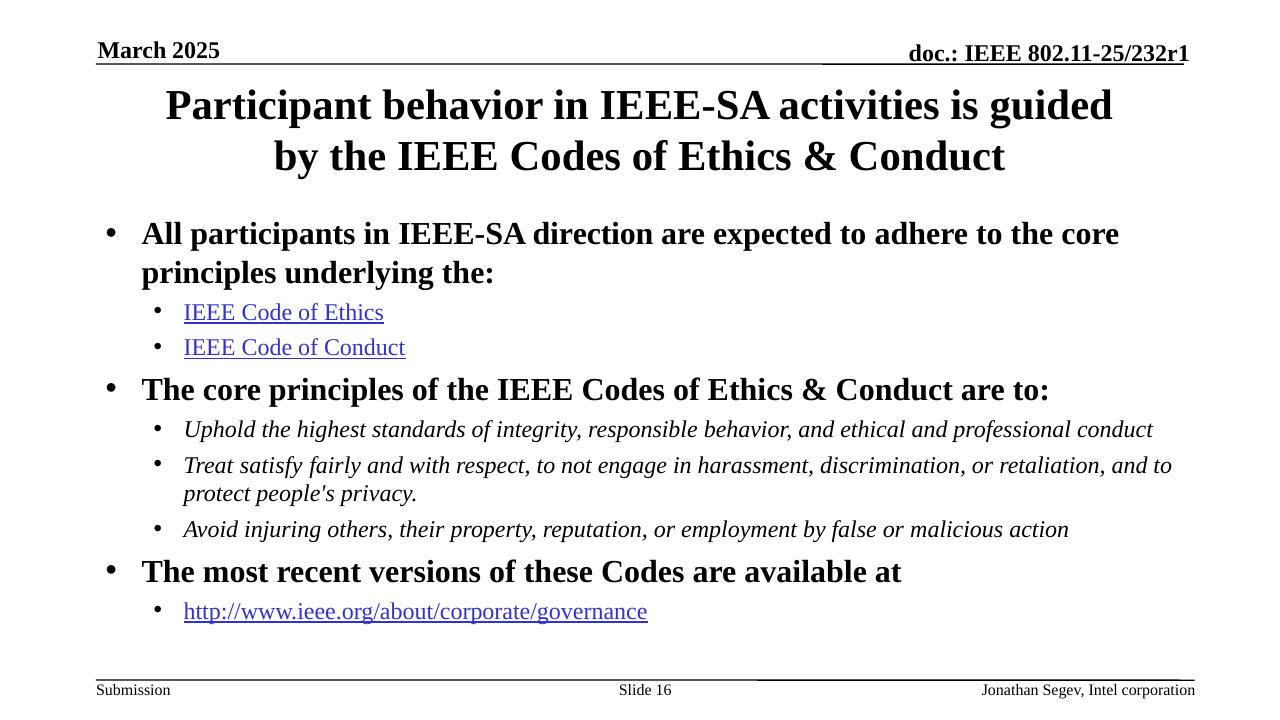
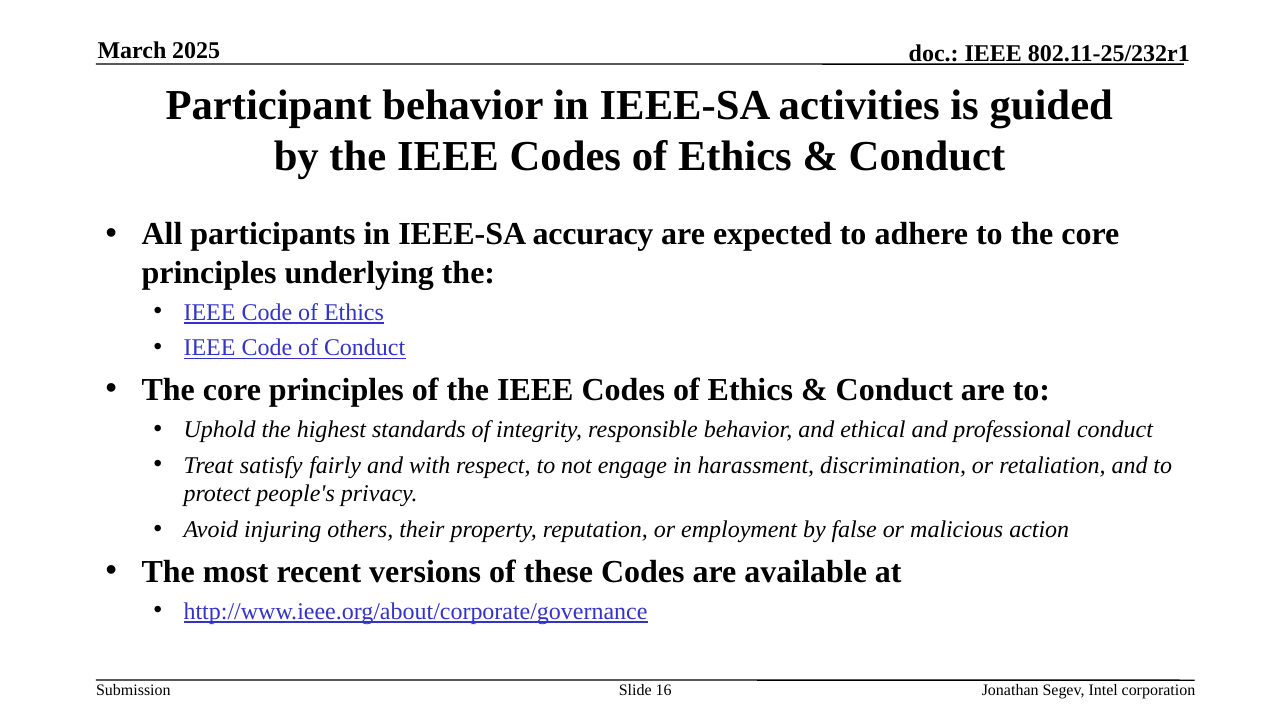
direction: direction -> accuracy (593, 234)
